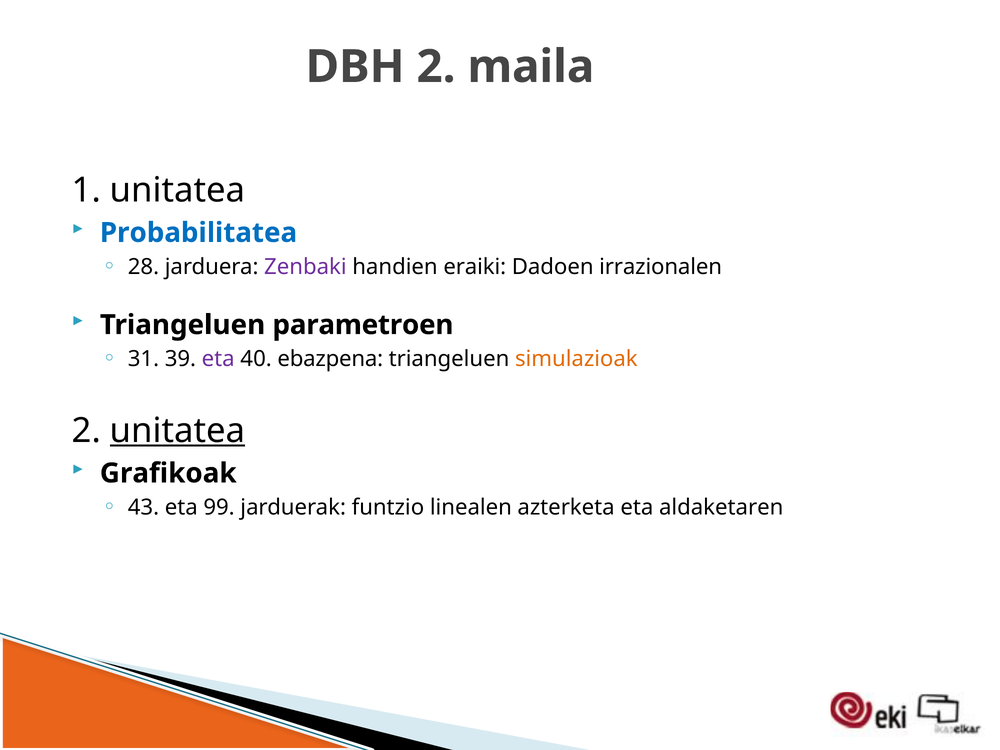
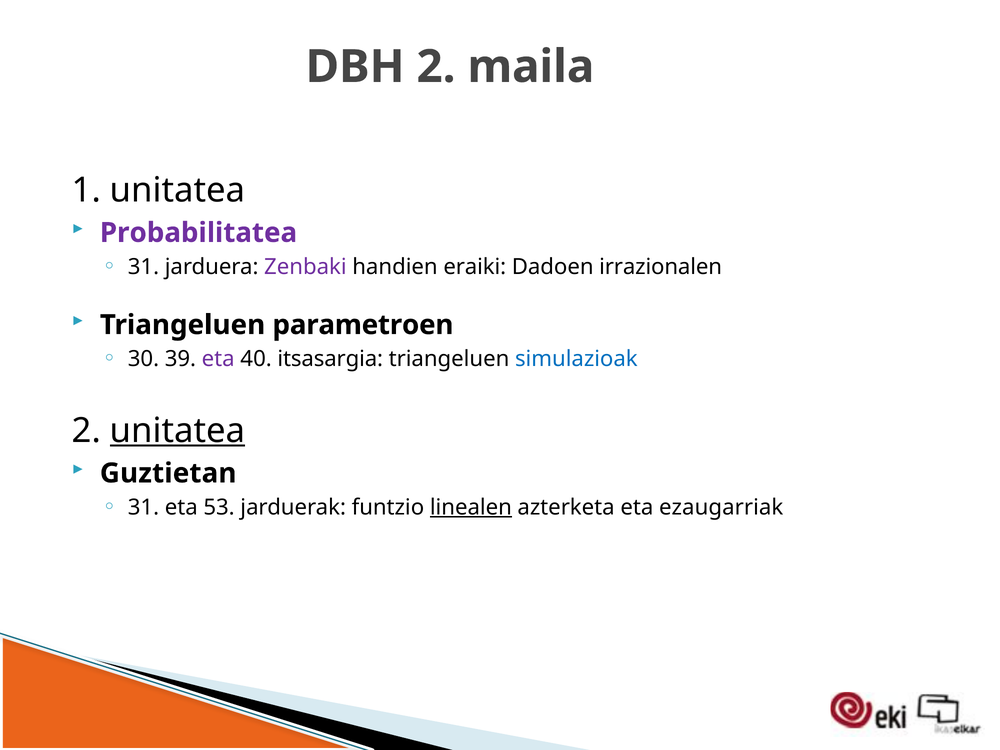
Probabilitatea colour: blue -> purple (198, 233)
28: 28 -> 31 (143, 267)
31: 31 -> 30 (143, 359)
ebazpena: ebazpena -> itsasargia (330, 359)
simulazioak colour: orange -> blue (576, 359)
Grafikoak: Grafikoak -> Guztietan (168, 473)
43: 43 -> 31 (143, 507)
99: 99 -> 53 (219, 507)
linealen underline: none -> present (471, 507)
aldaketaren: aldaketaren -> ezaugarriak (721, 507)
